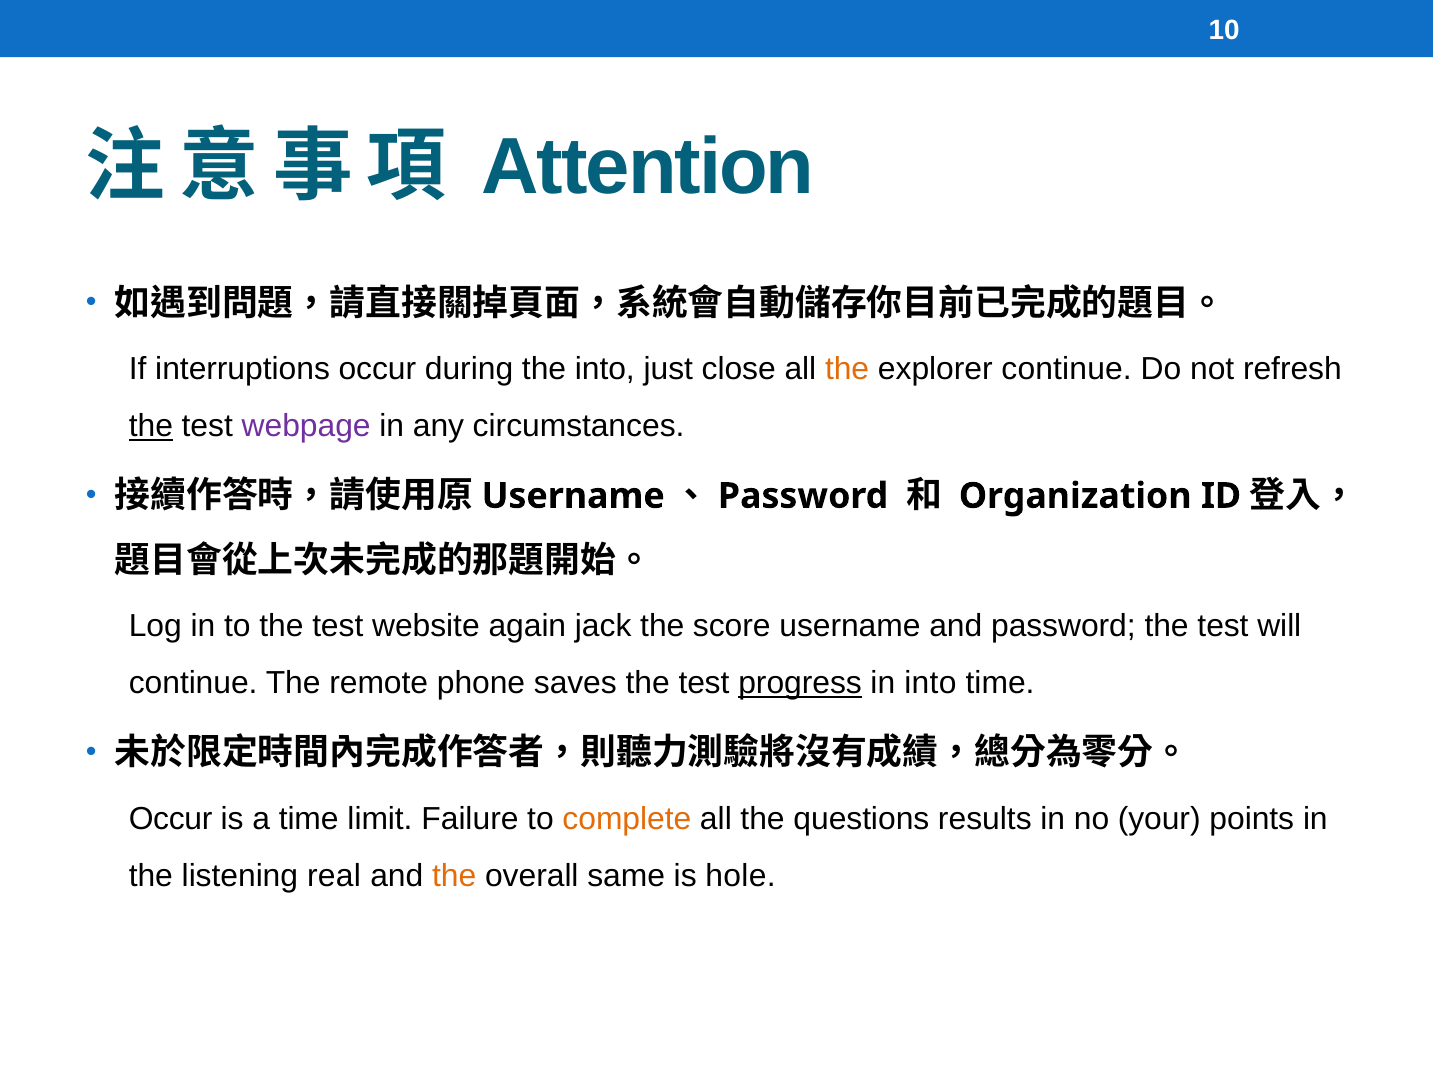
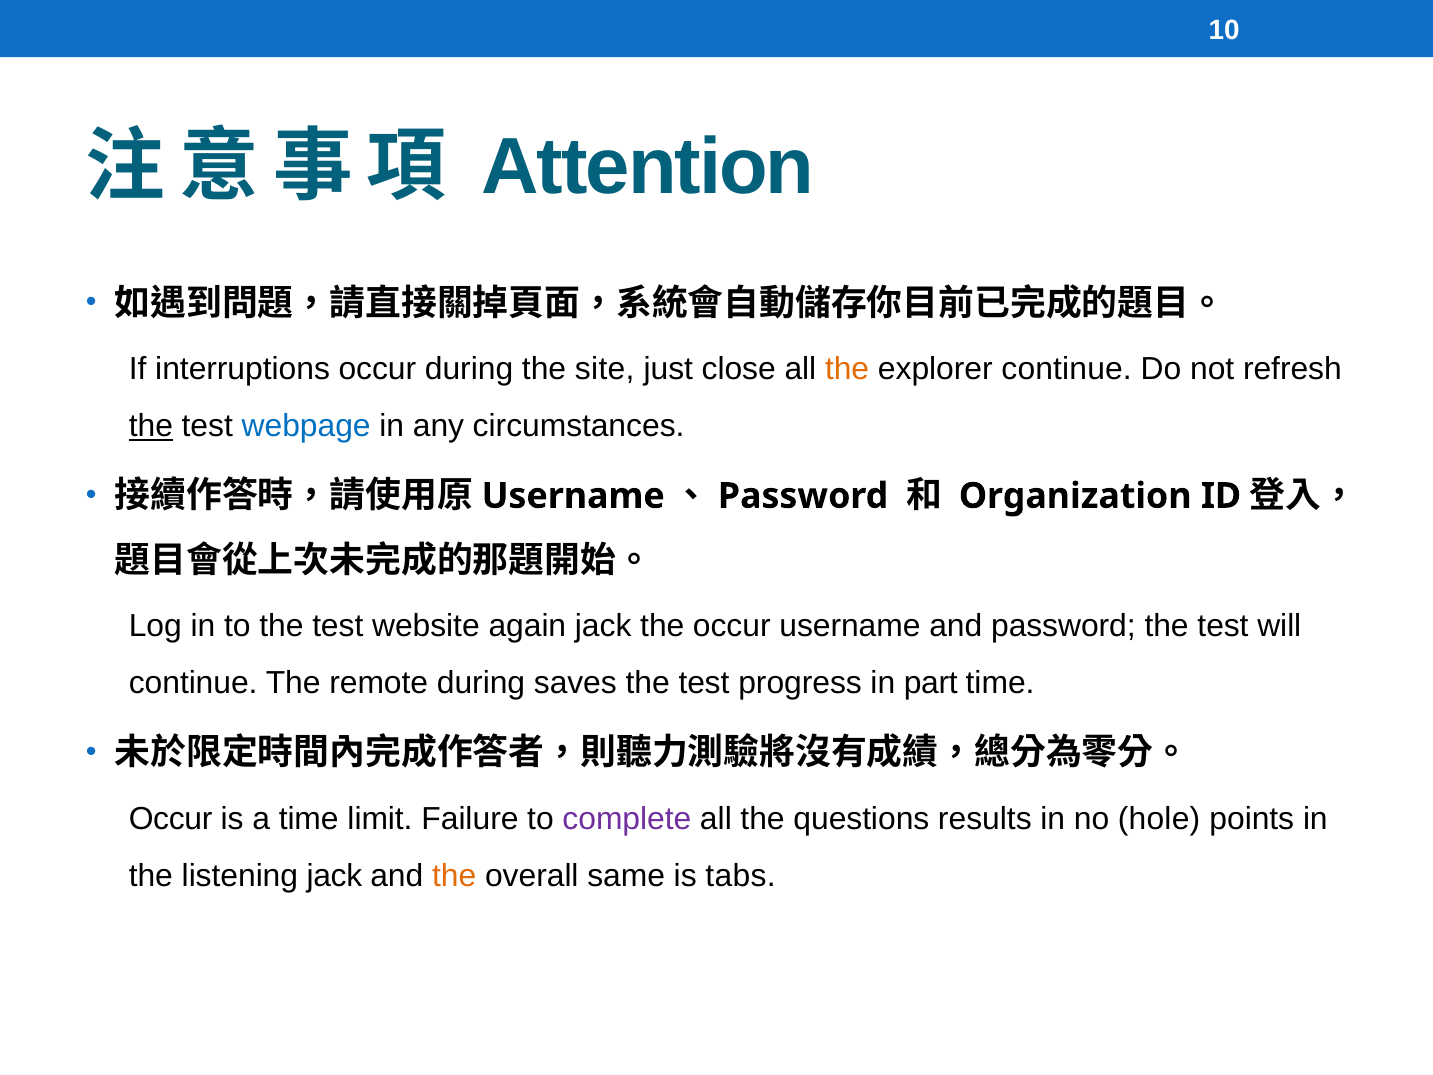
the into: into -> site (605, 369)
webpage colour: purple -> blue (306, 426)
the score: score -> occur (732, 626)
remote phone: phone -> during (481, 683)
progress underline: present -> none (800, 683)
in into: into -> part (931, 683)
complete colour: orange -> purple (627, 818)
your: your -> hole (1159, 818)
listening real: real -> jack (334, 876)
hole: hole -> tabs (741, 876)
